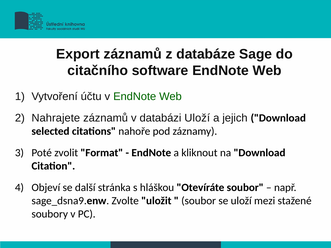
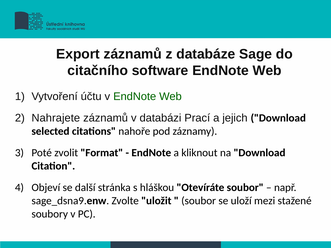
databázi Uloží: Uloží -> Prací (197, 118)
